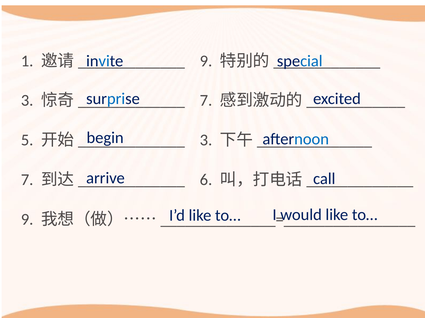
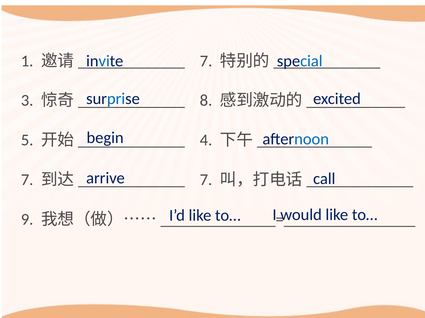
9: 9 -> 7 (206, 61)
7: 7 -> 8 (206, 101)
3: 3 -> 4 (206, 140)
6: 6 -> 7 (206, 180)
